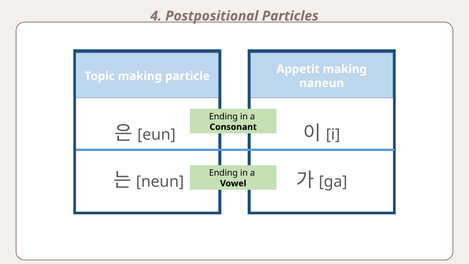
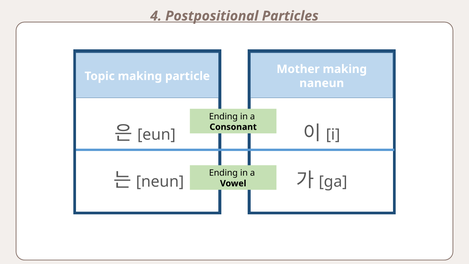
Appetit: Appetit -> Mother (298, 69)
